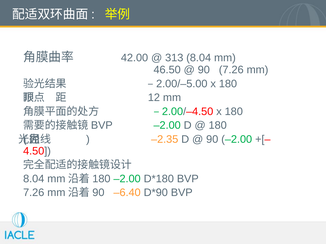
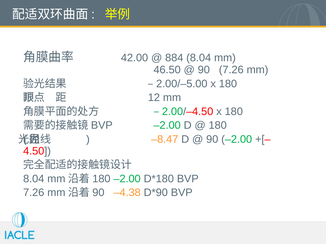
313: 313 -> 884 (174, 58)
–2.35: –2.35 -> –8.47 (165, 140)
–6.40: –6.40 -> –4.38 (127, 193)
